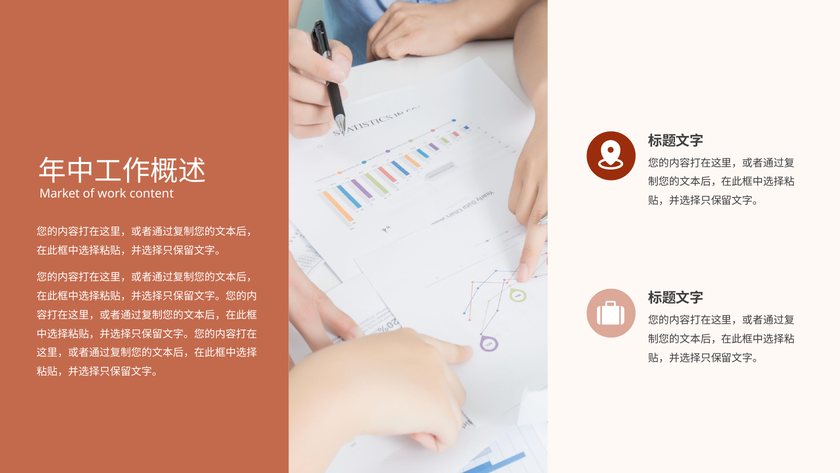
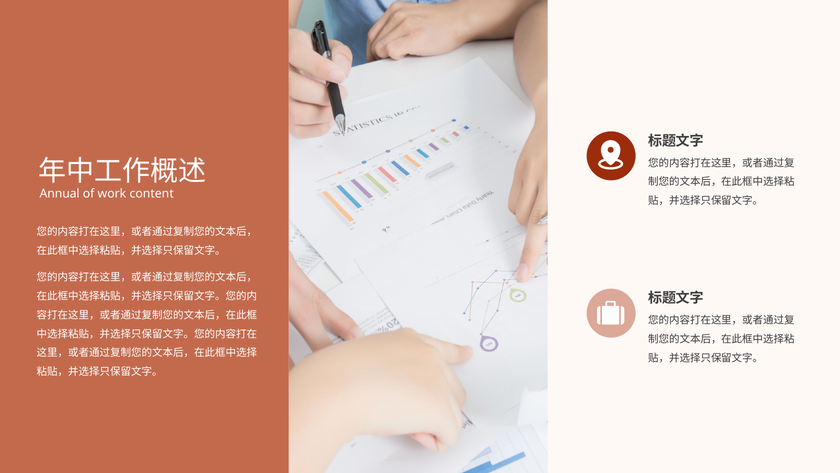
Market: Market -> Annual (60, 193)
